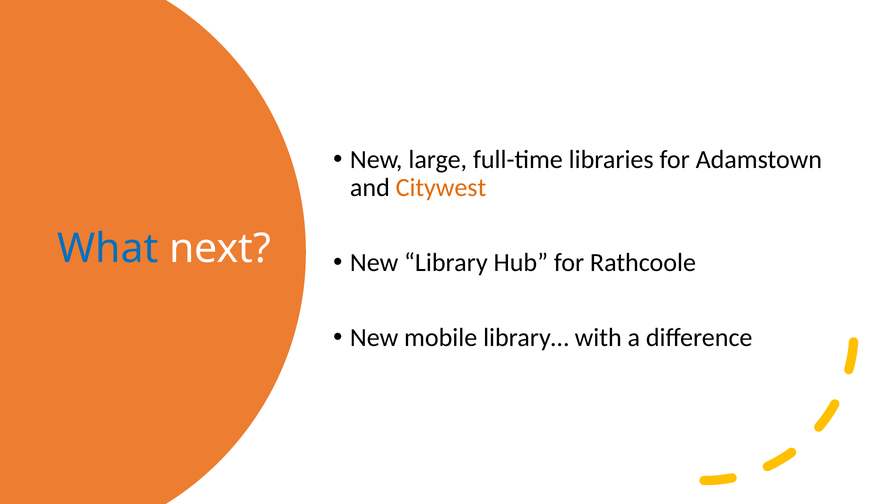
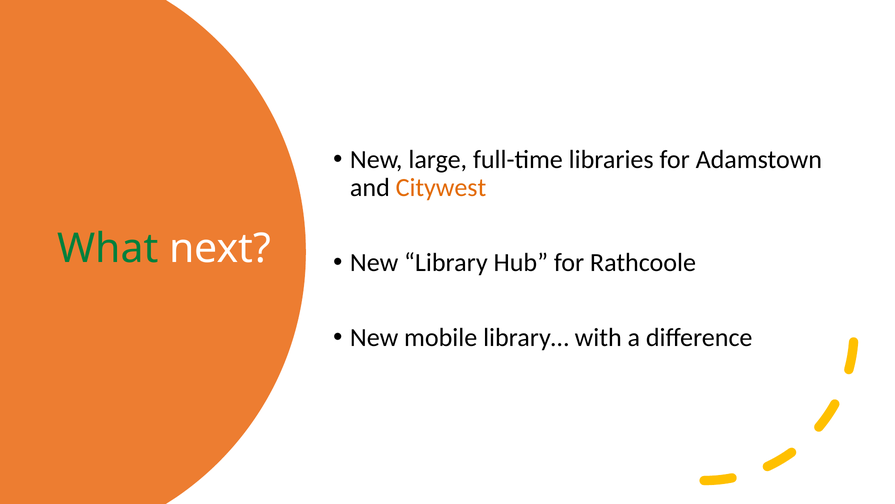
What colour: blue -> green (108, 248)
